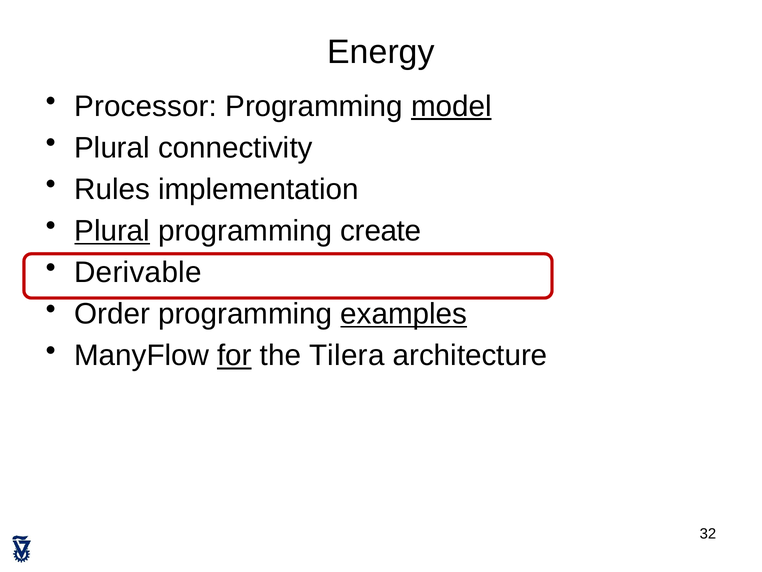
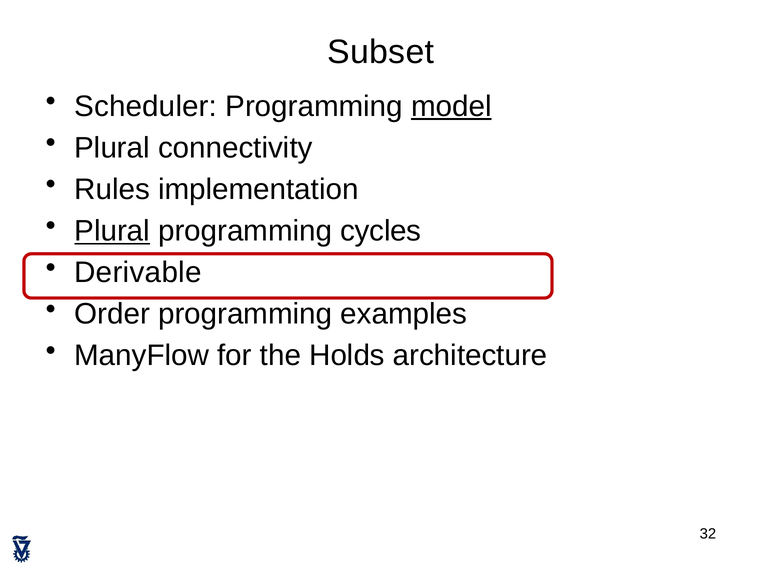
Energy: Energy -> Subset (381, 52)
Processor: Processor -> Scheduler (146, 106)
create: create -> cycles (381, 231)
examples underline: present -> none (404, 314)
for underline: present -> none (234, 355)
Tilera: Tilera -> Holds (347, 355)
